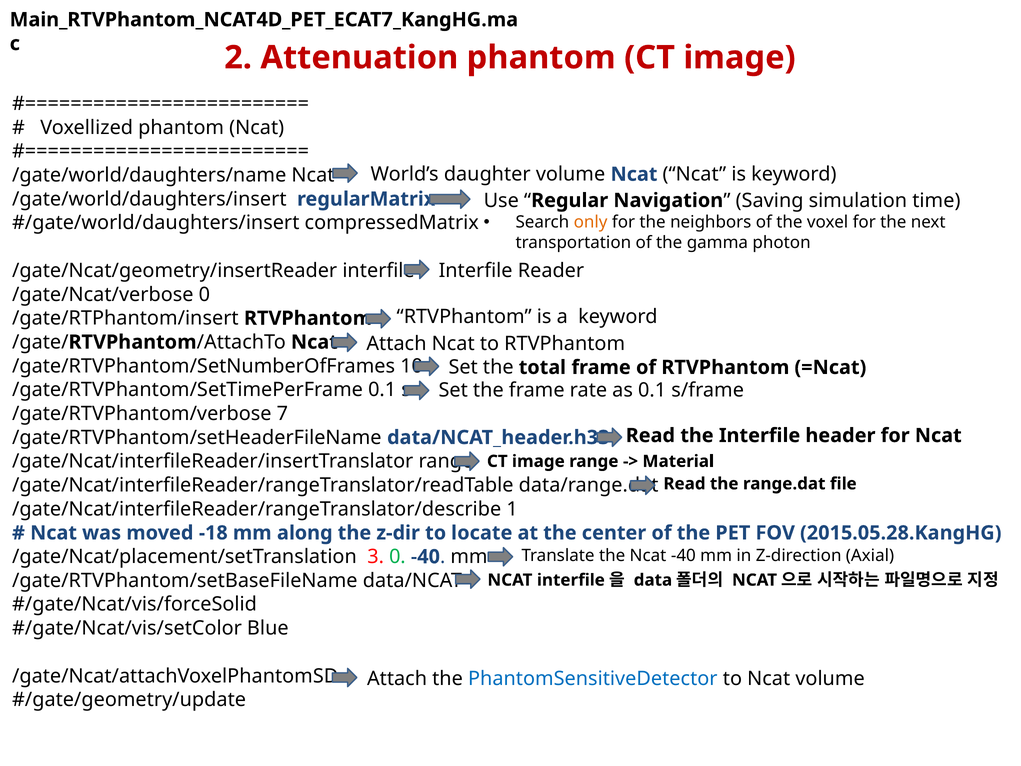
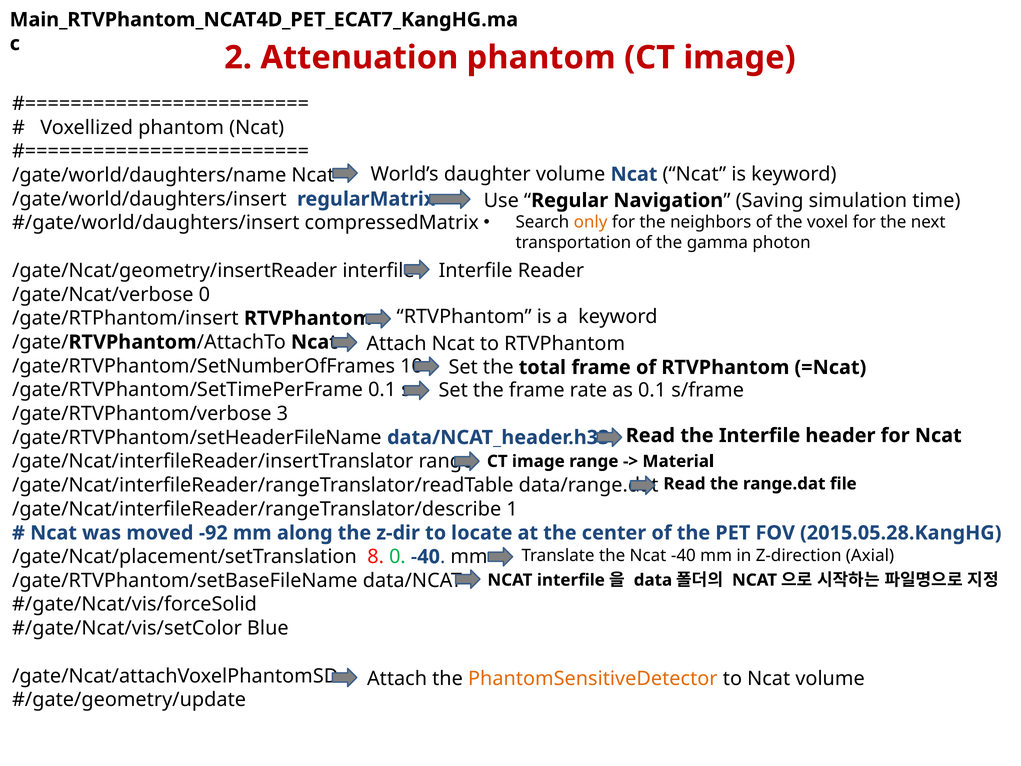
7: 7 -> 3 (282, 414)
-18: -18 -> -92 (213, 533)
3: 3 -> 8 (376, 557)
PhantomSensitiveDetector colour: blue -> orange (593, 678)
